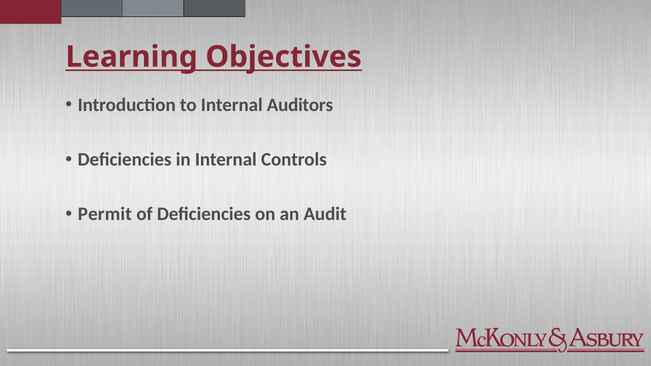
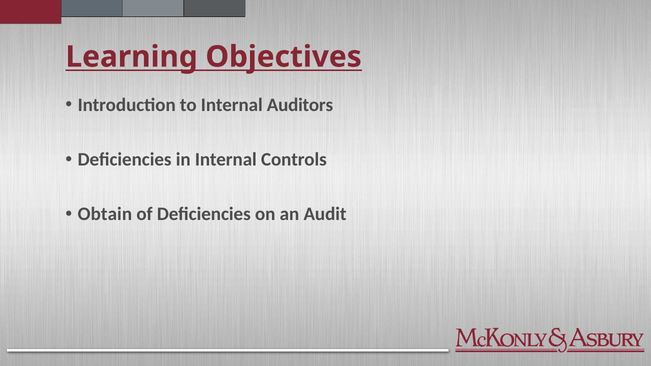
Permit: Permit -> Obtain (105, 214)
